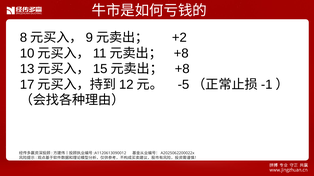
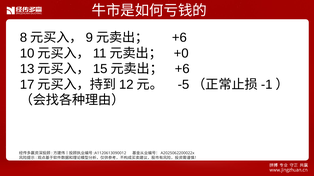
+2: +2 -> +6 (179, 38)
+8: +8 -> +0 (181, 53)
+8: +8 -> +6 (182, 69)
